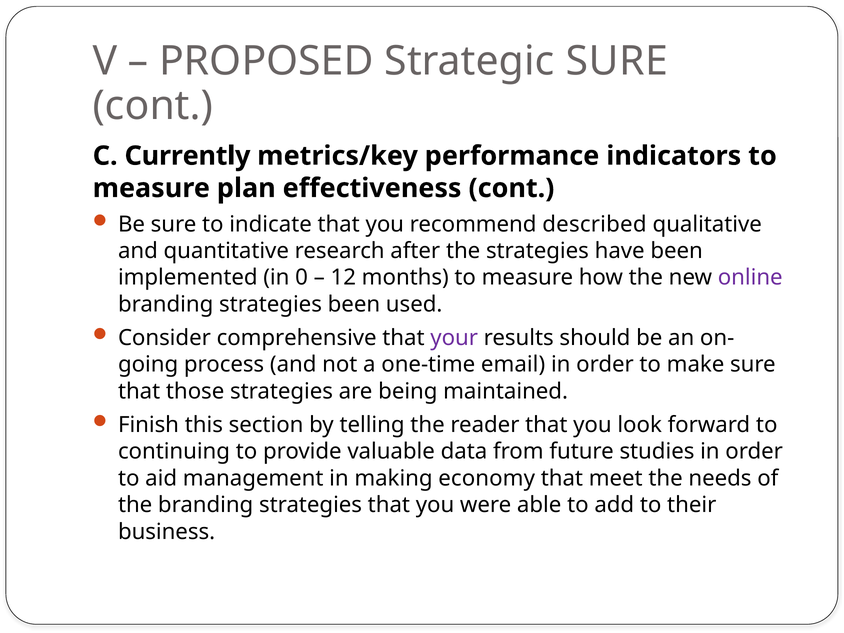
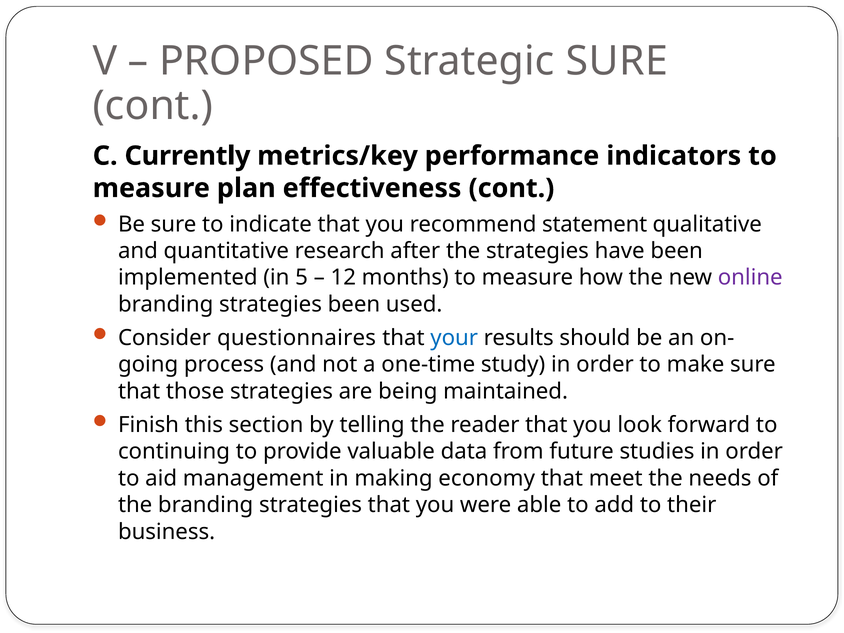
described: described -> statement (595, 224)
0: 0 -> 5 (302, 278)
comprehensive: comprehensive -> questionnaires (296, 338)
your colour: purple -> blue (454, 338)
email: email -> study (513, 365)
